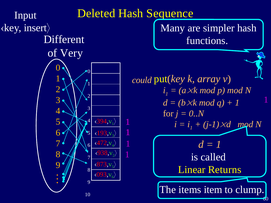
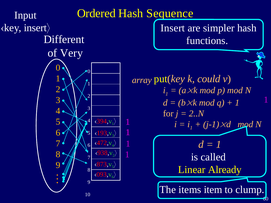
Deleted: Deleted -> Ordered (96, 13)
Many: Many -> Insert (173, 28)
array: array -> could (209, 79)
could: could -> array (142, 80)
0..N: 0..N -> 2..N (196, 114)
Returns: Returns -> Already (225, 170)
